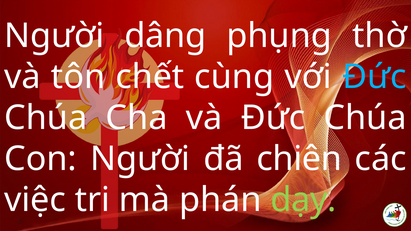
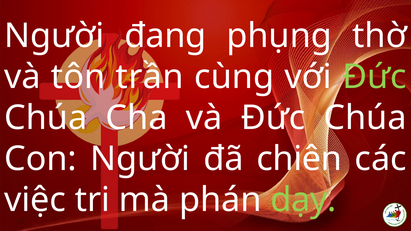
dâng: dâng -> đang (165, 36)
chết: chết -> trần (150, 77)
Đức colour: light blue -> light green (374, 77)
